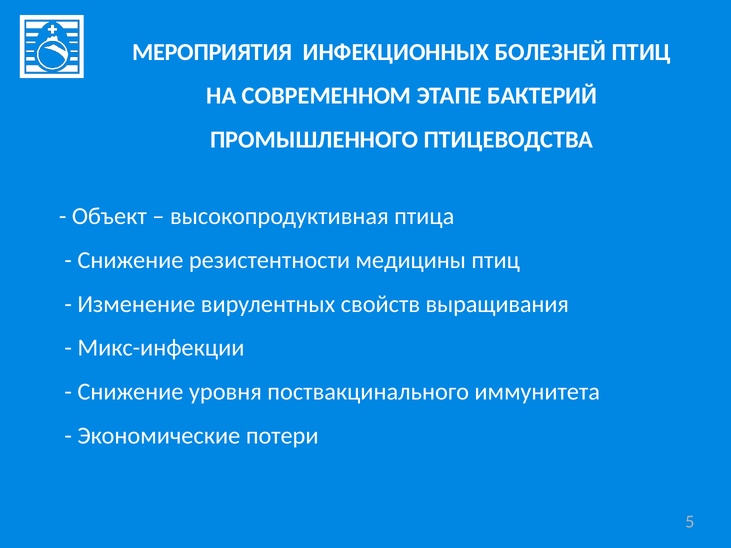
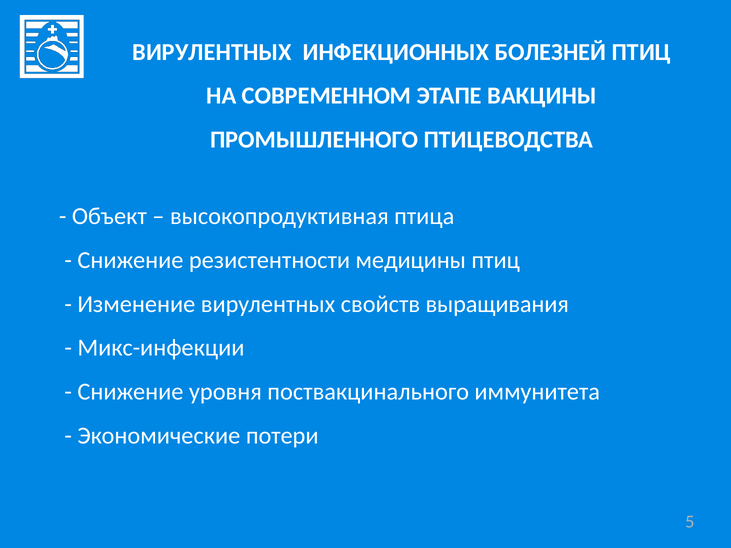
МЕРОПРИЯТИЯ: МЕРОПРИЯТИЯ -> ВИРУЛЕНТНЫХ (212, 52)
БАКТЕРИЙ: БАКТЕРИЙ -> ВАКЦИНЫ (542, 96)
